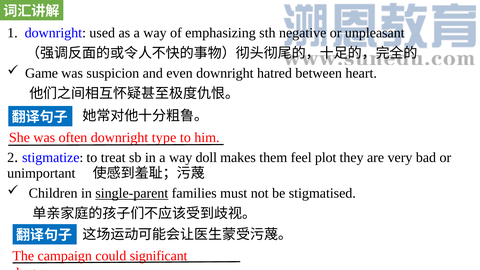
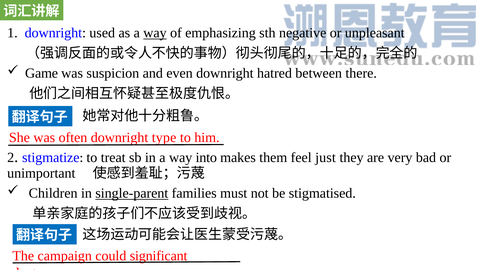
way underline: none -> present (155, 33)
heart: heart -> there (361, 73)
doll: doll -> into (206, 158)
plot: plot -> just (326, 158)
